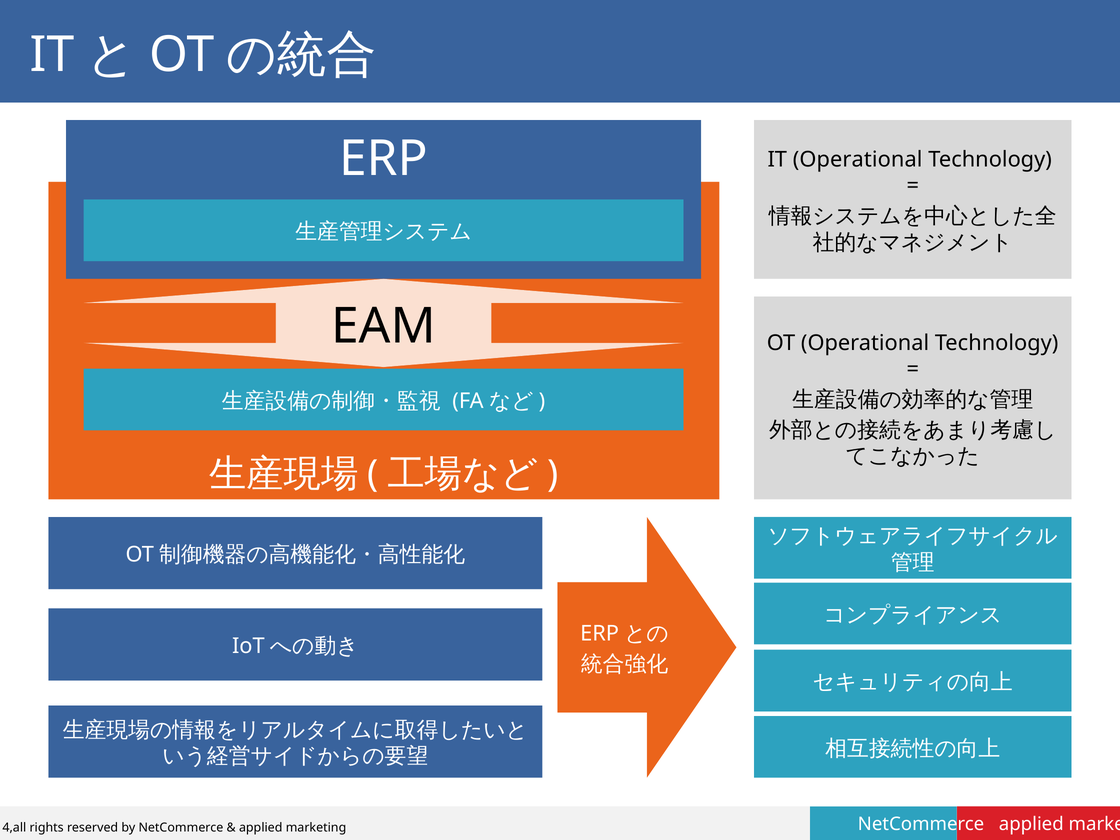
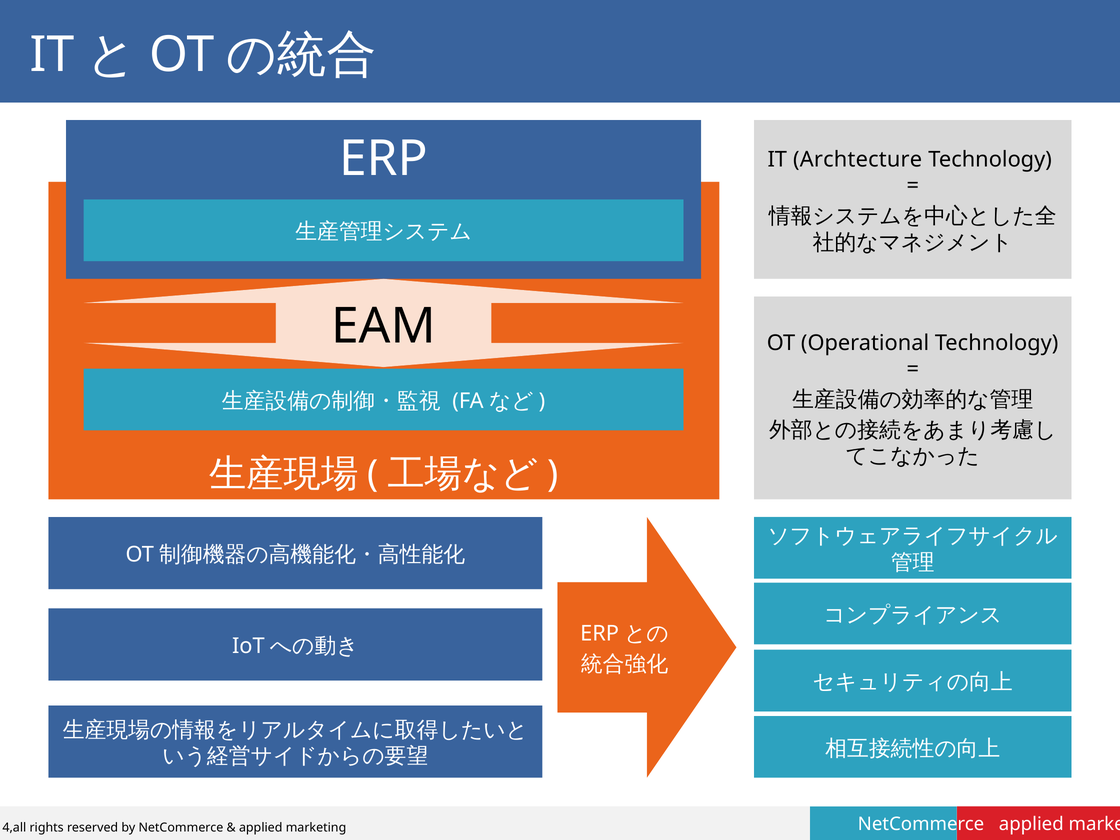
IT Operational: Operational -> Archtecture (858, 160)
